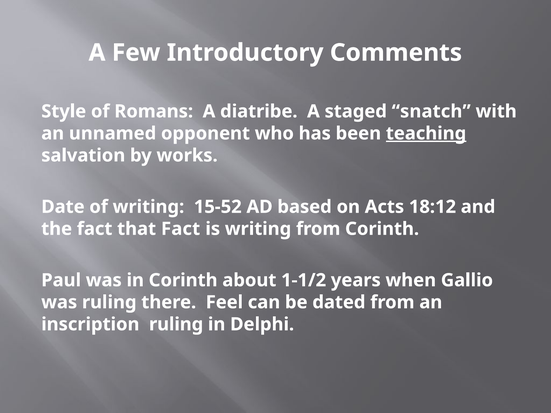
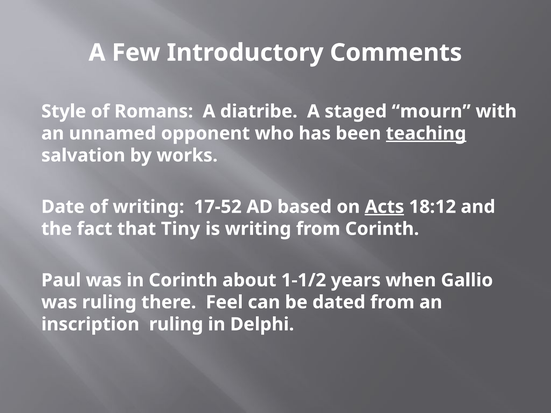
snatch: snatch -> mourn (431, 111)
15-52: 15-52 -> 17-52 (218, 207)
Acts underline: none -> present (384, 207)
that Fact: Fact -> Tiny (181, 229)
